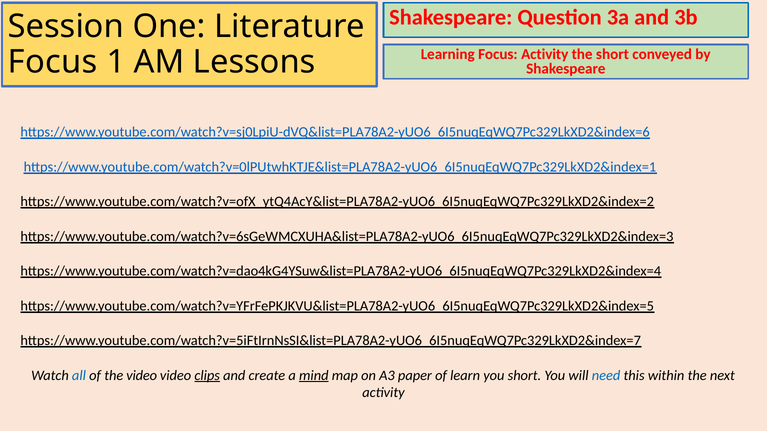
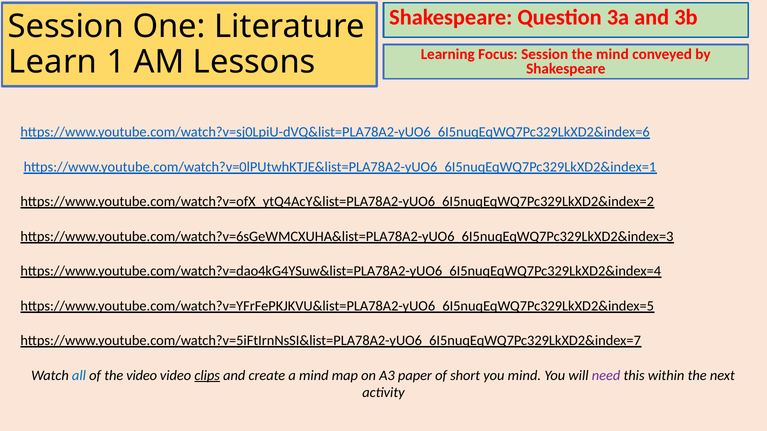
Focus Activity: Activity -> Session (545, 54)
the short: short -> mind (612, 54)
Focus: Focus -> Learn (53, 62)
mind underline: present -> none (314, 376)
learn: learn -> short (465, 376)
you short: short -> mind (524, 376)
need colour: blue -> purple (606, 376)
